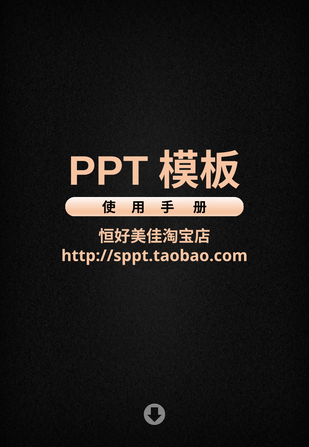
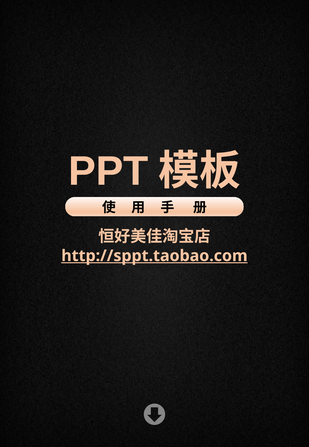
http://sppt.taobao.com underline: none -> present (154, 255)
